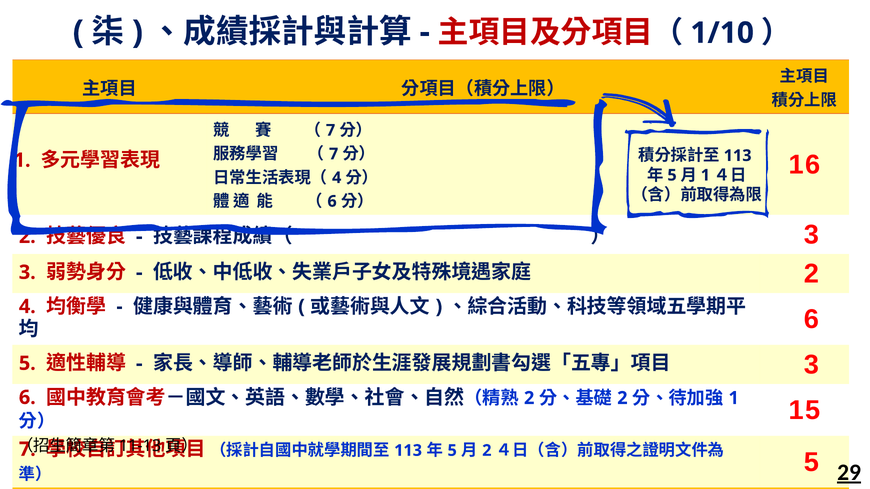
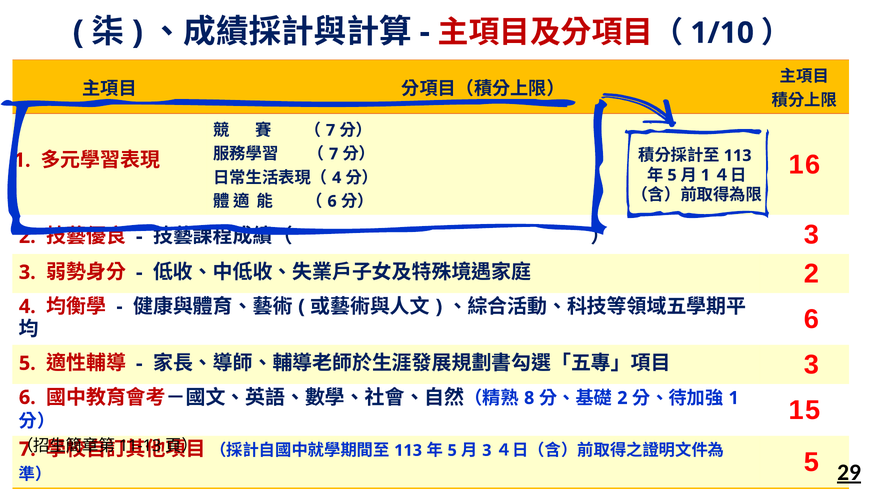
2: 2 -> 8 (529, 398)
2: 2 -> 3 (487, 451)
